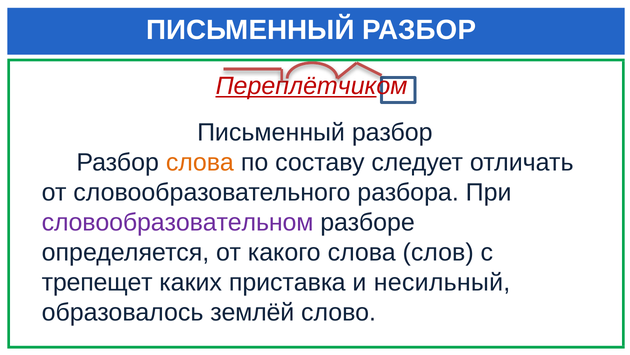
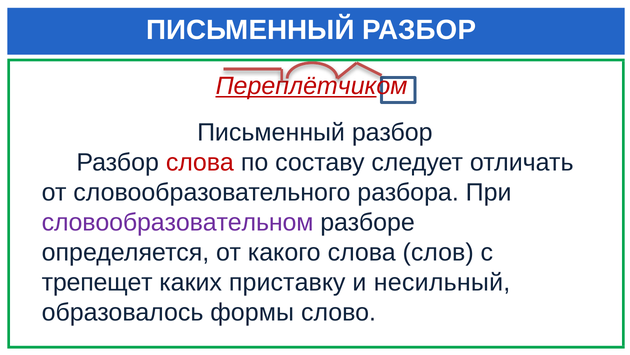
слова colour: orange -> red (200, 162)
приставка: приставка -> приставку (287, 282)
землёй: землёй -> формы (252, 312)
